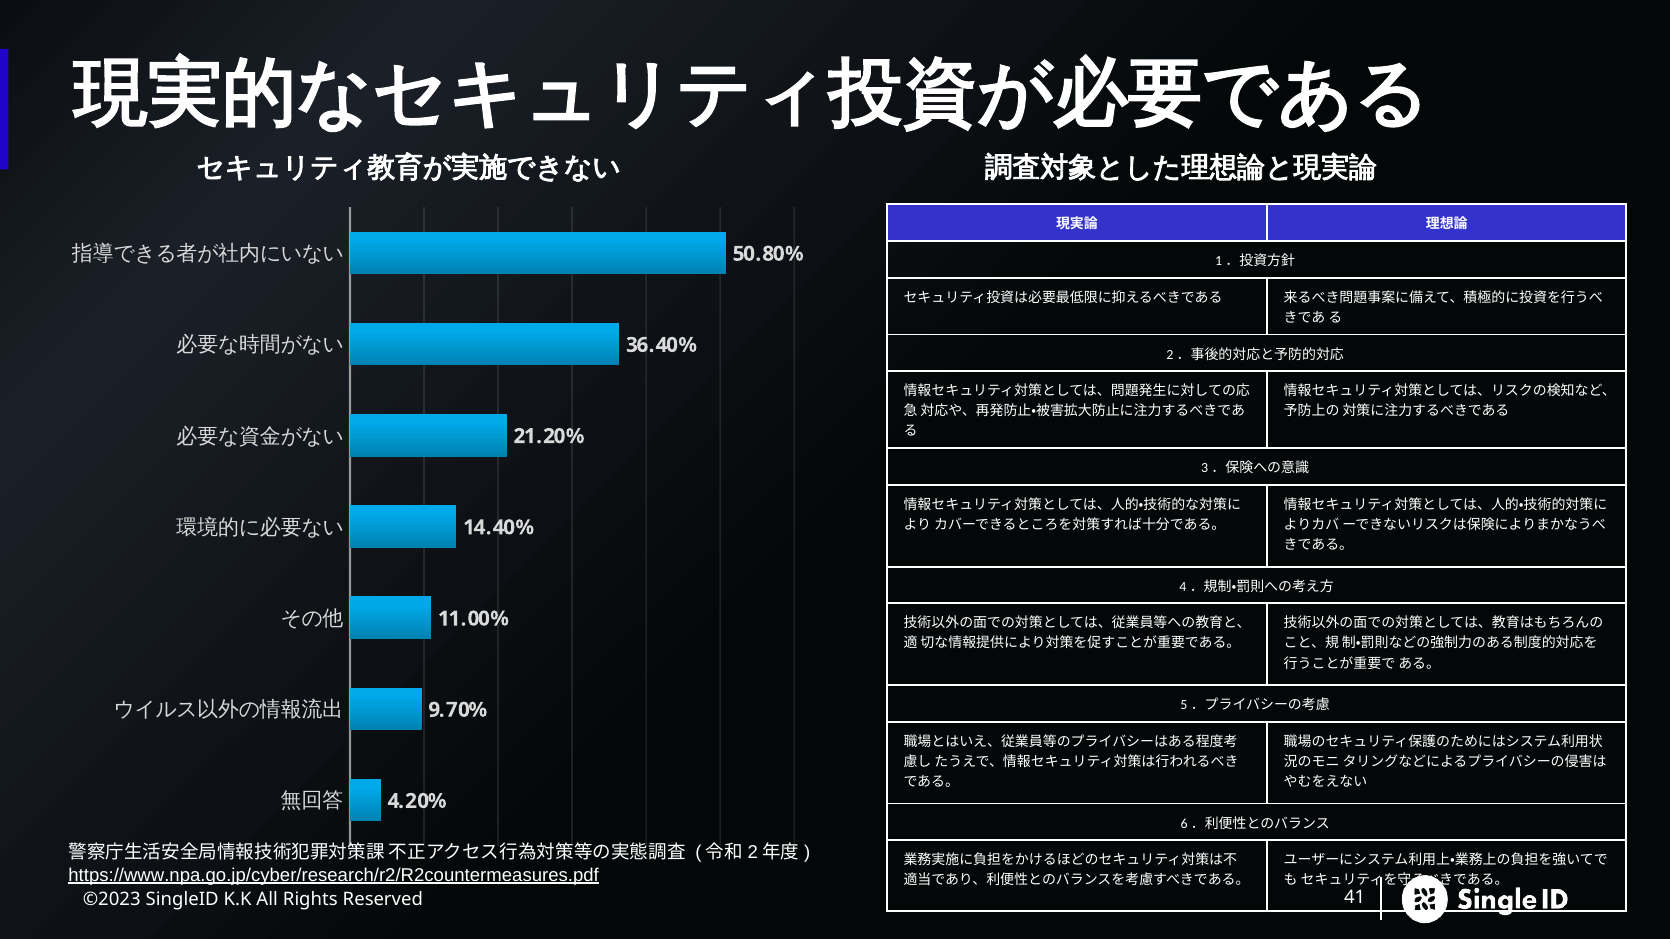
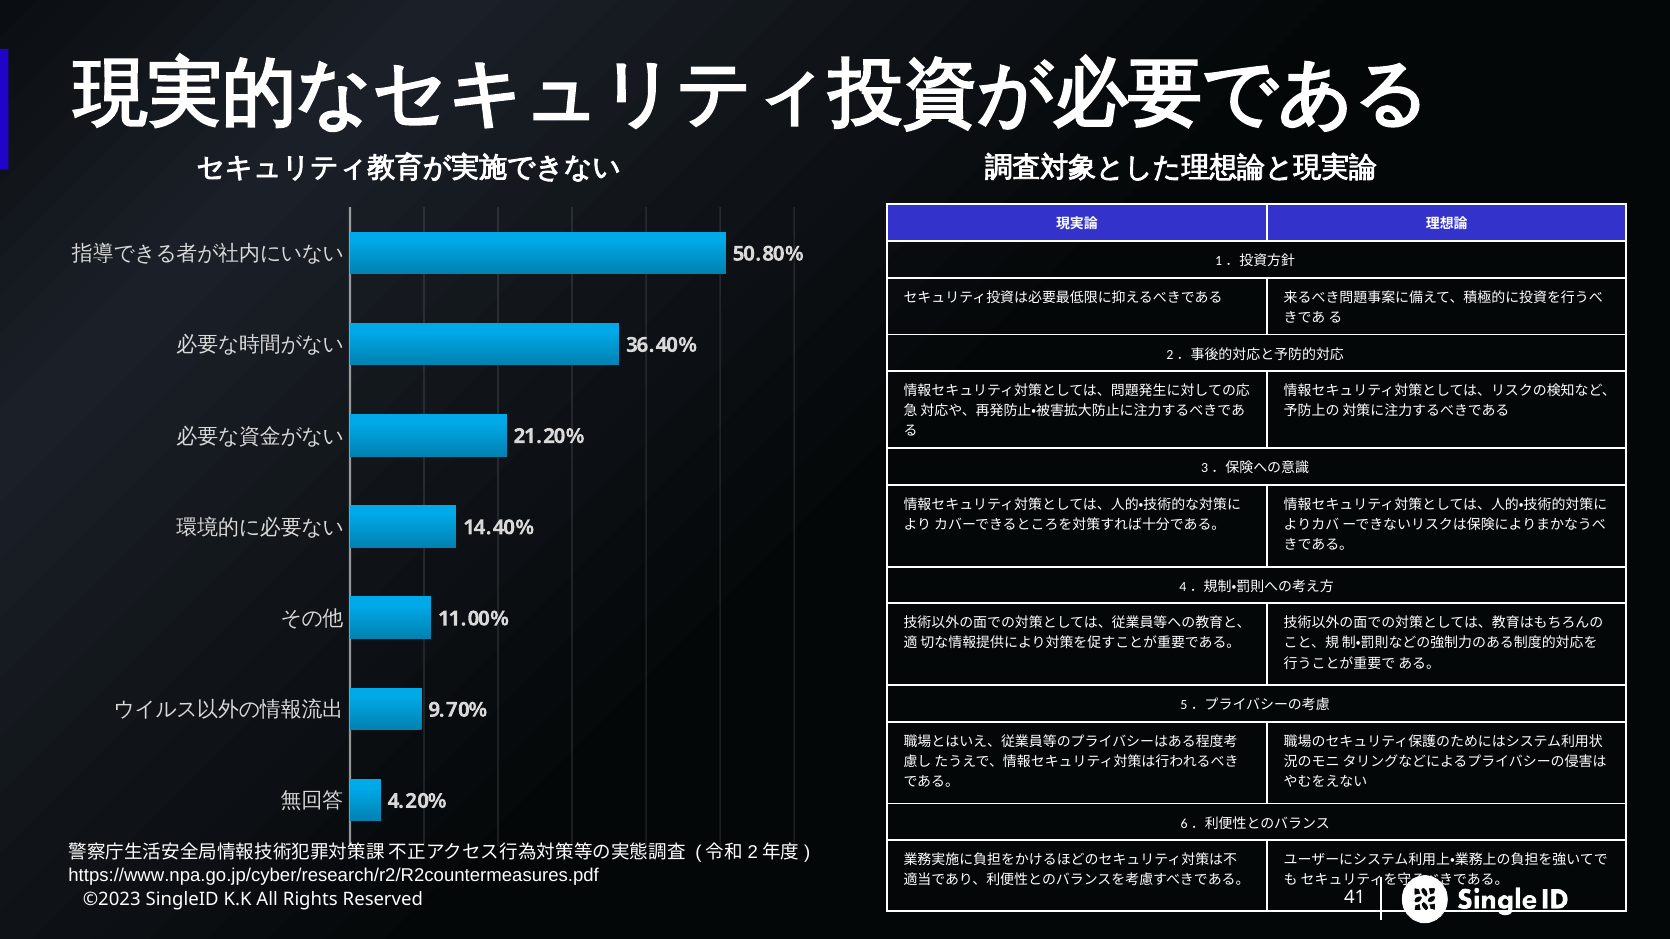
https://www.npa.go.jp/cyber/research/r2/R2countermeasures.pdf underline: present -> none (334, 875)
